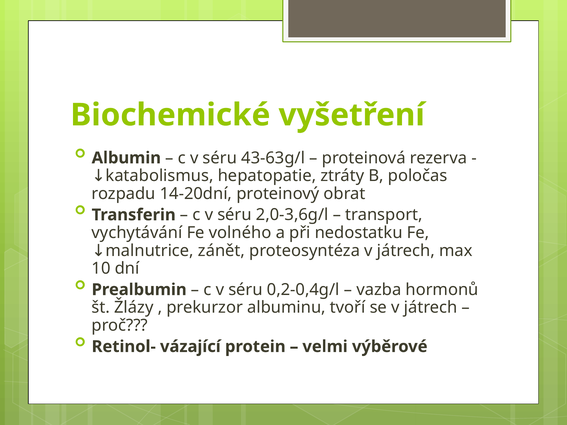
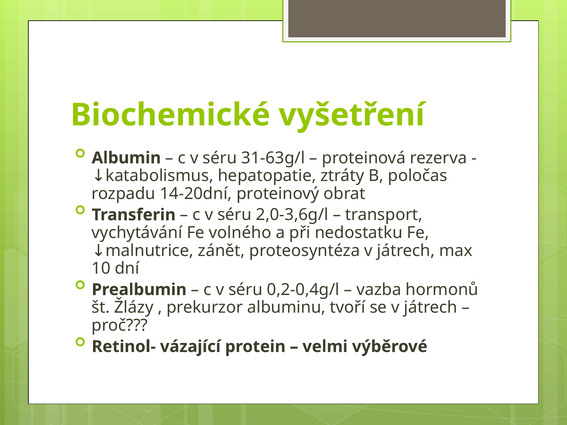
43-63g/l: 43-63g/l -> 31-63g/l (273, 158)
